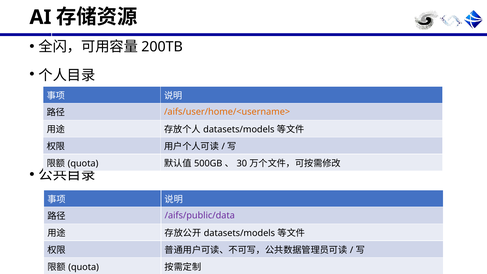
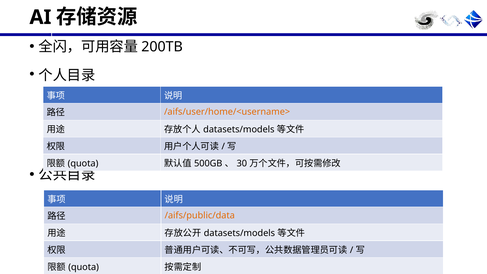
/aifs/public/data colour: purple -> orange (200, 215)
